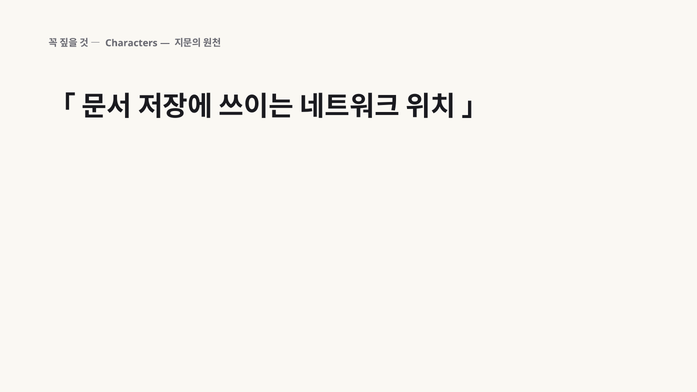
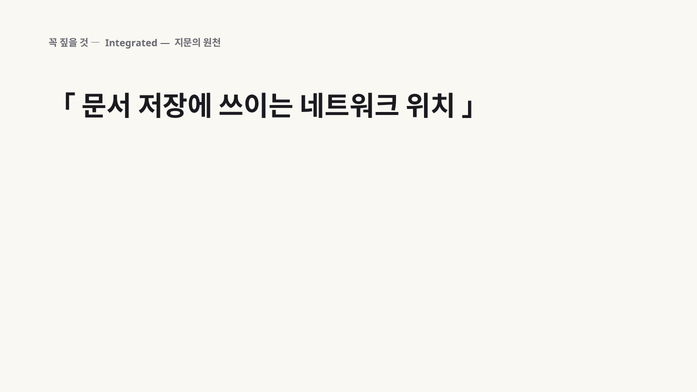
Characters: Characters -> Integrated (131, 43)
